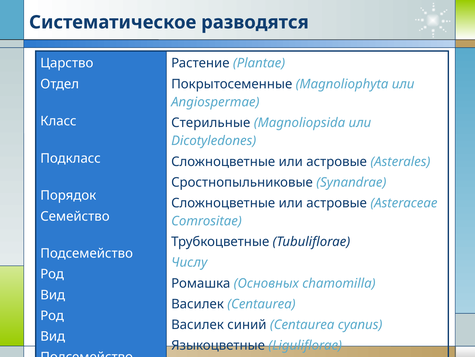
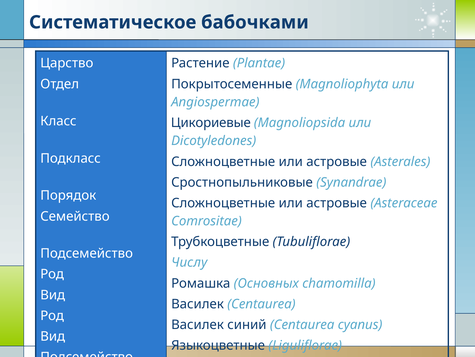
разводятся: разводятся -> бабочками (255, 22)
Стерильные: Стерильные -> Цикориевые (211, 123)
